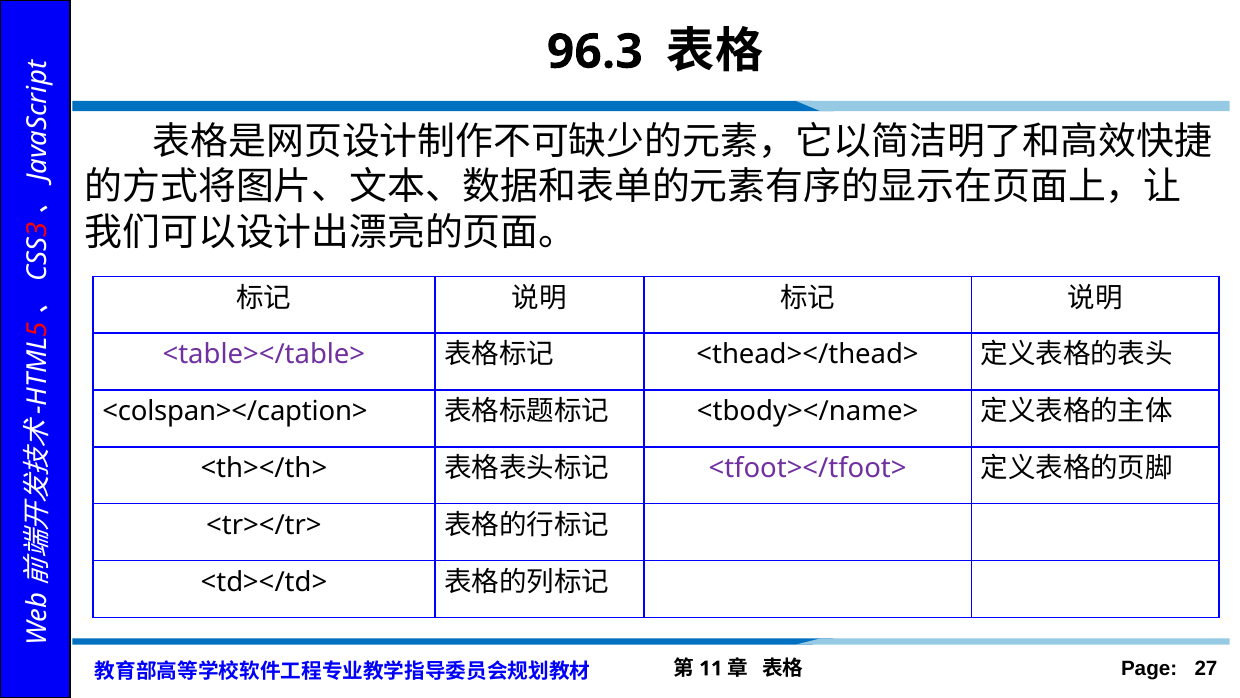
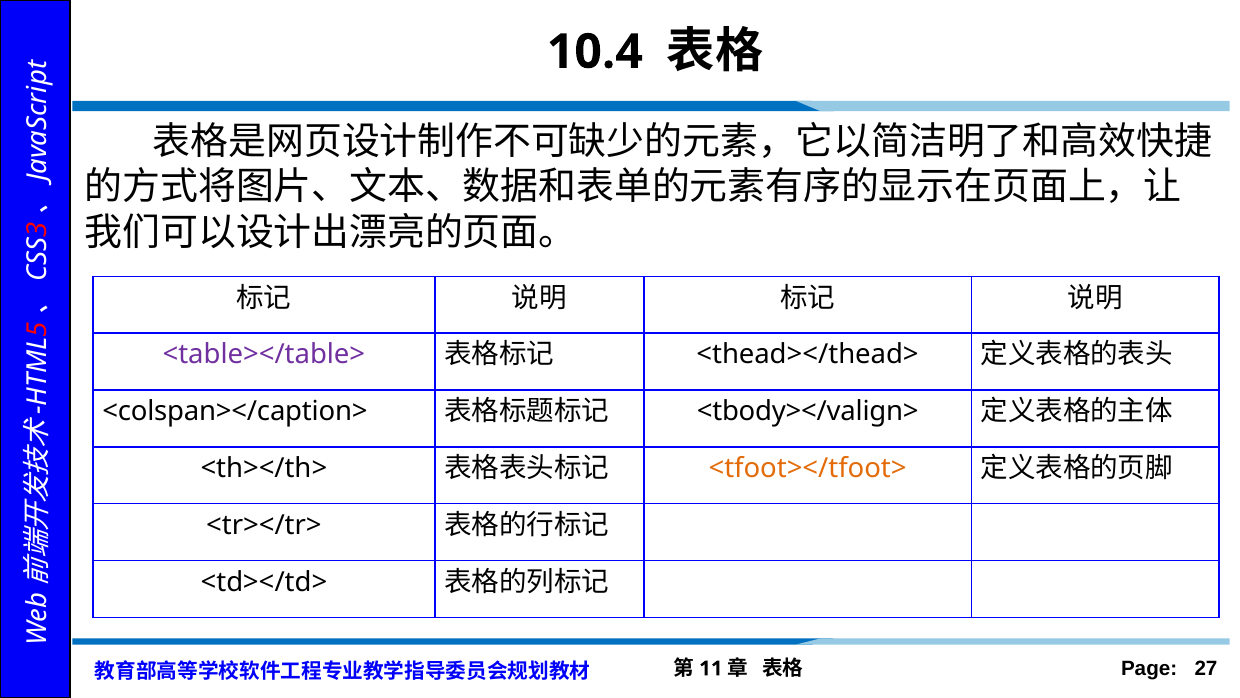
96.3: 96.3 -> 10.4 (595, 52)
<tbody></name>: <tbody></name> -> <tbody></valign> (808, 411)
<tfoot></tfoot> colour: purple -> orange (808, 468)
